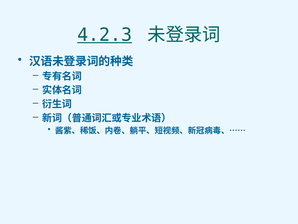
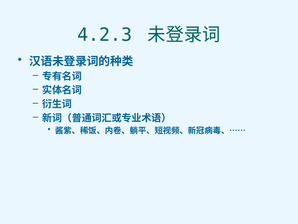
4.2.3 underline: present -> none (105, 35)
